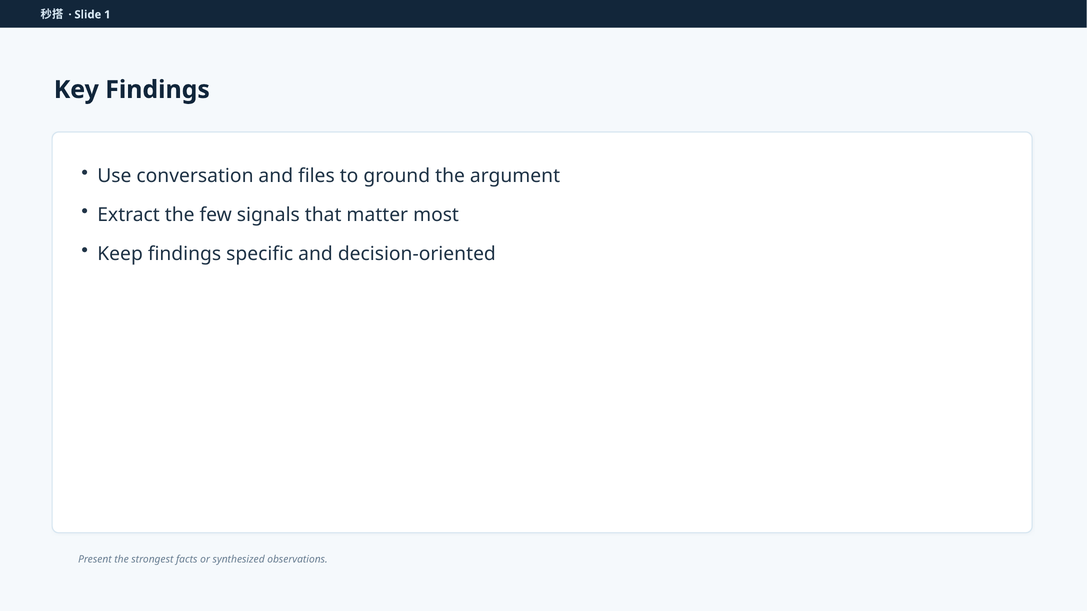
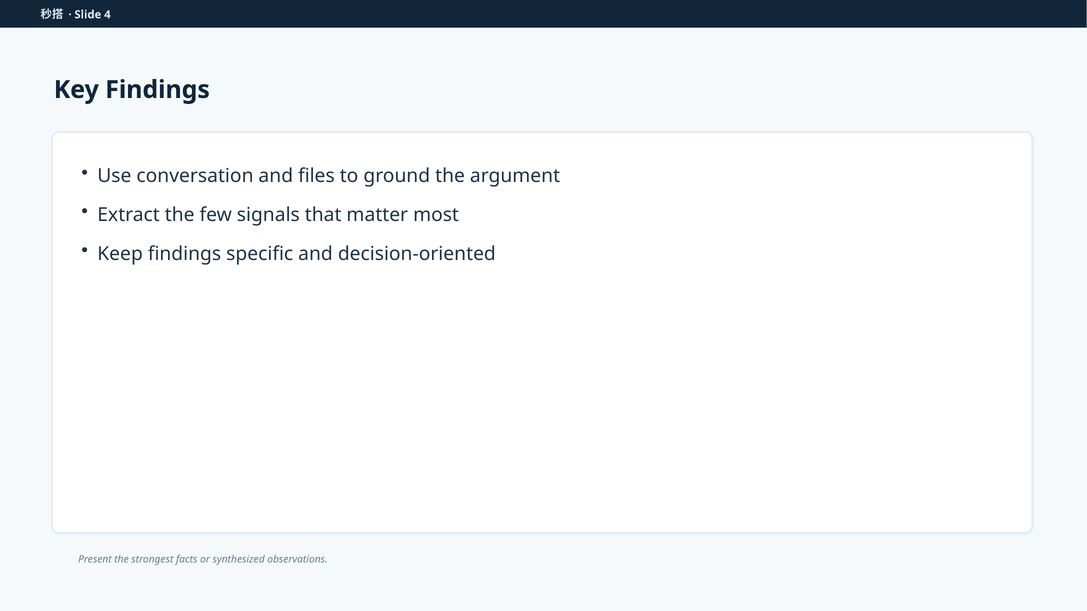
1: 1 -> 4 (107, 15)
